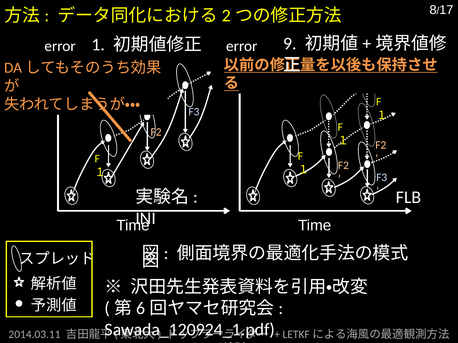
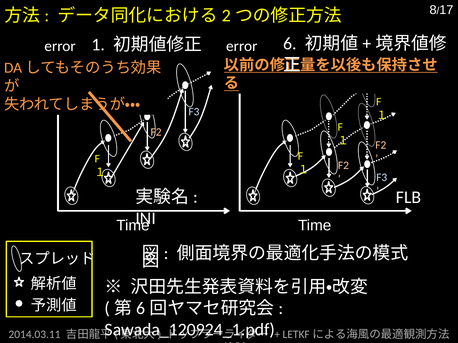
9: 9 -> 6 (290, 44)
